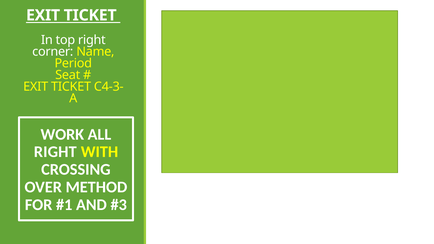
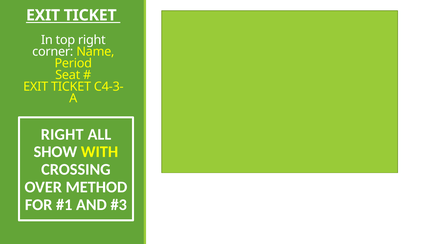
WORK: WORK -> RIGHT (62, 134)
RIGHT: RIGHT -> SHOW (55, 152)
